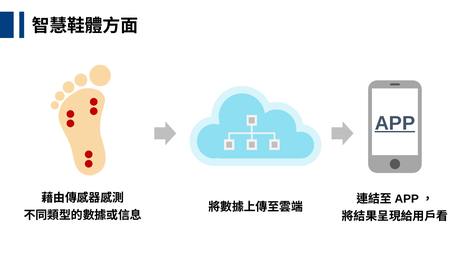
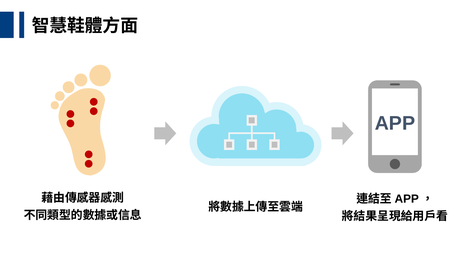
APP underline: present -> none (395, 123)
